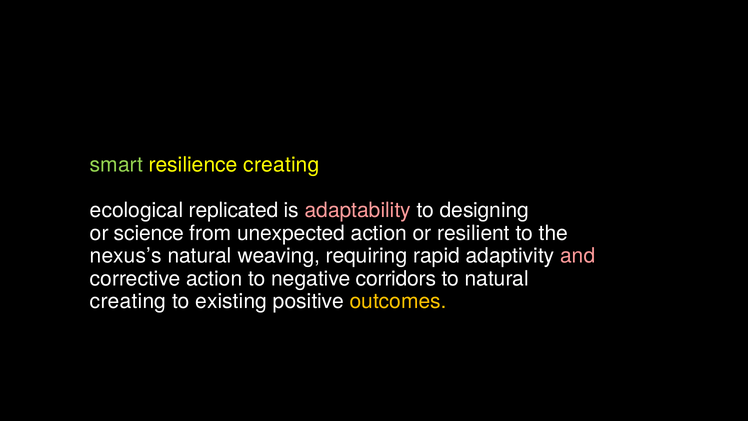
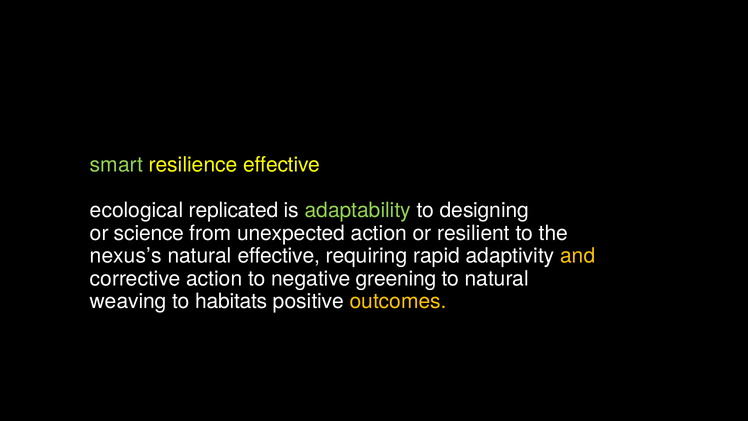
resilience creating: creating -> effective (282, 165)
adaptability colour: pink -> light green (358, 210)
natural weaving: weaving -> effective (279, 256)
and colour: pink -> yellow (578, 256)
corridors: corridors -> greening (396, 279)
creating: creating -> weaving (128, 301)
existing: existing -> habitats (231, 301)
